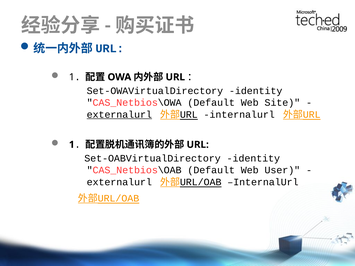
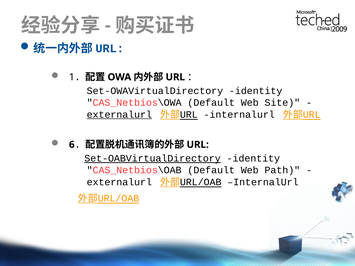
1: 1 -> 6 (72, 145)
Set-OABVirtualDirectory underline: none -> present (153, 159)
User: User -> Path (282, 170)
